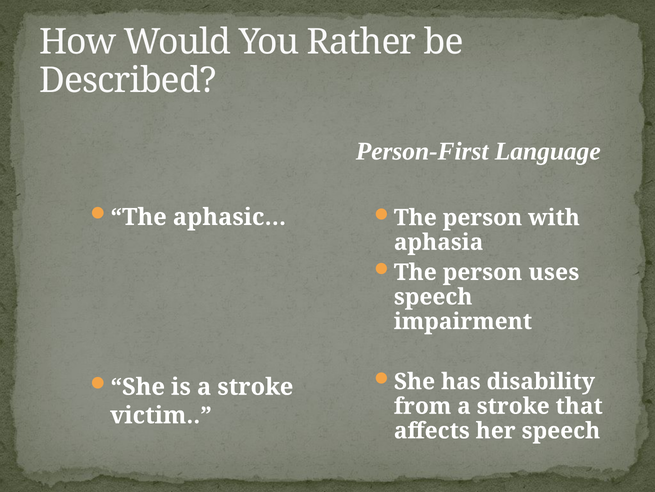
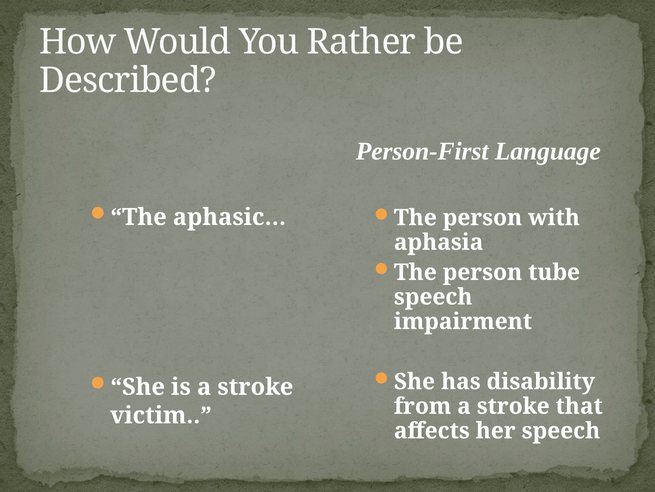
uses: uses -> tube (554, 272)
